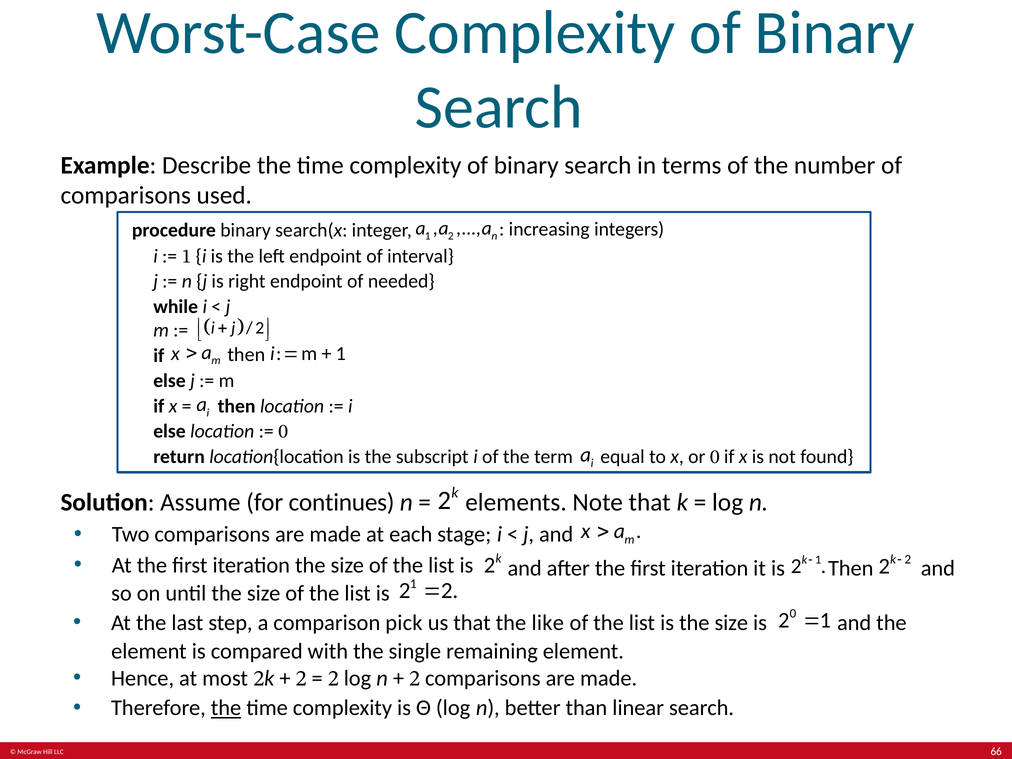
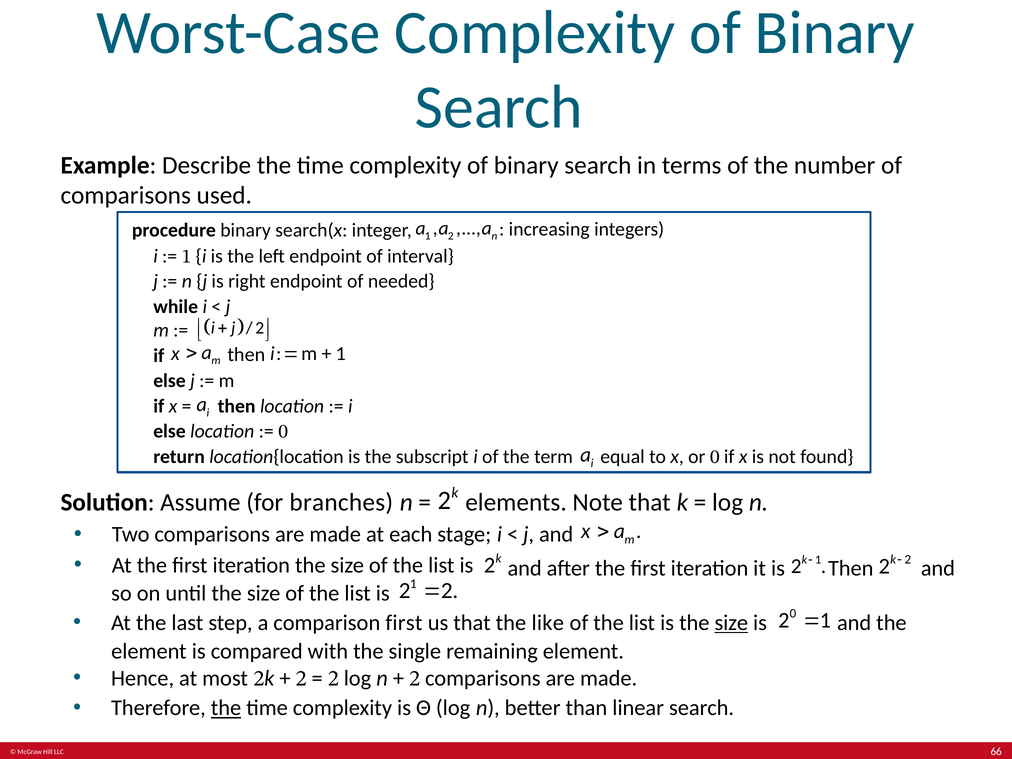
continues: continues -> branches (341, 503)
comparison pick: pick -> first (404, 623)
size underline: none -> present (731, 623)
